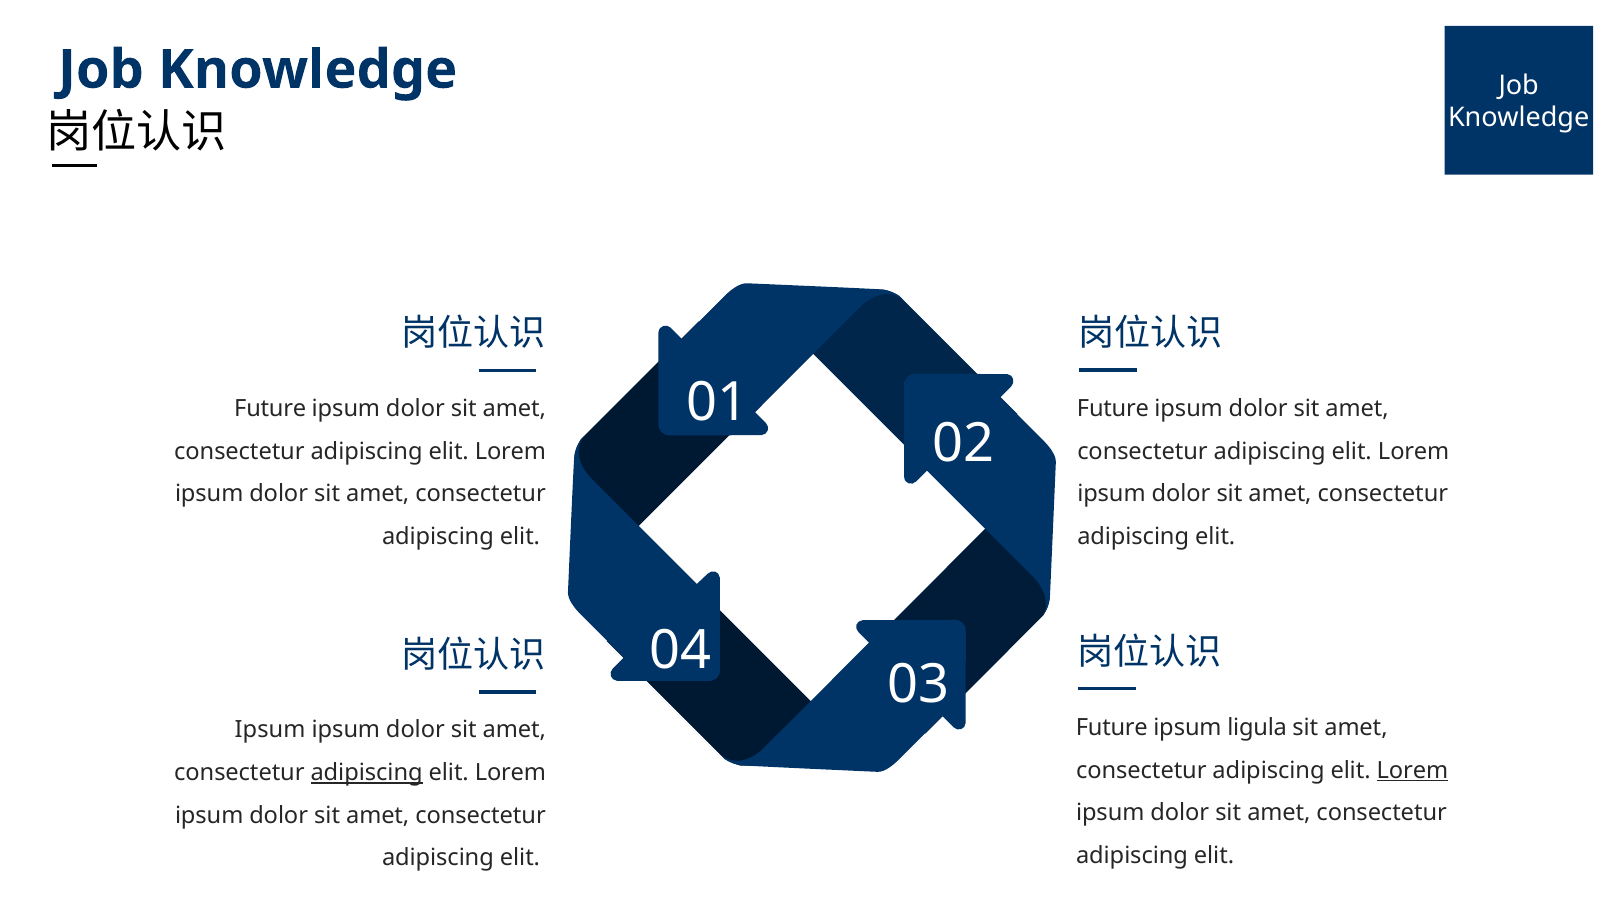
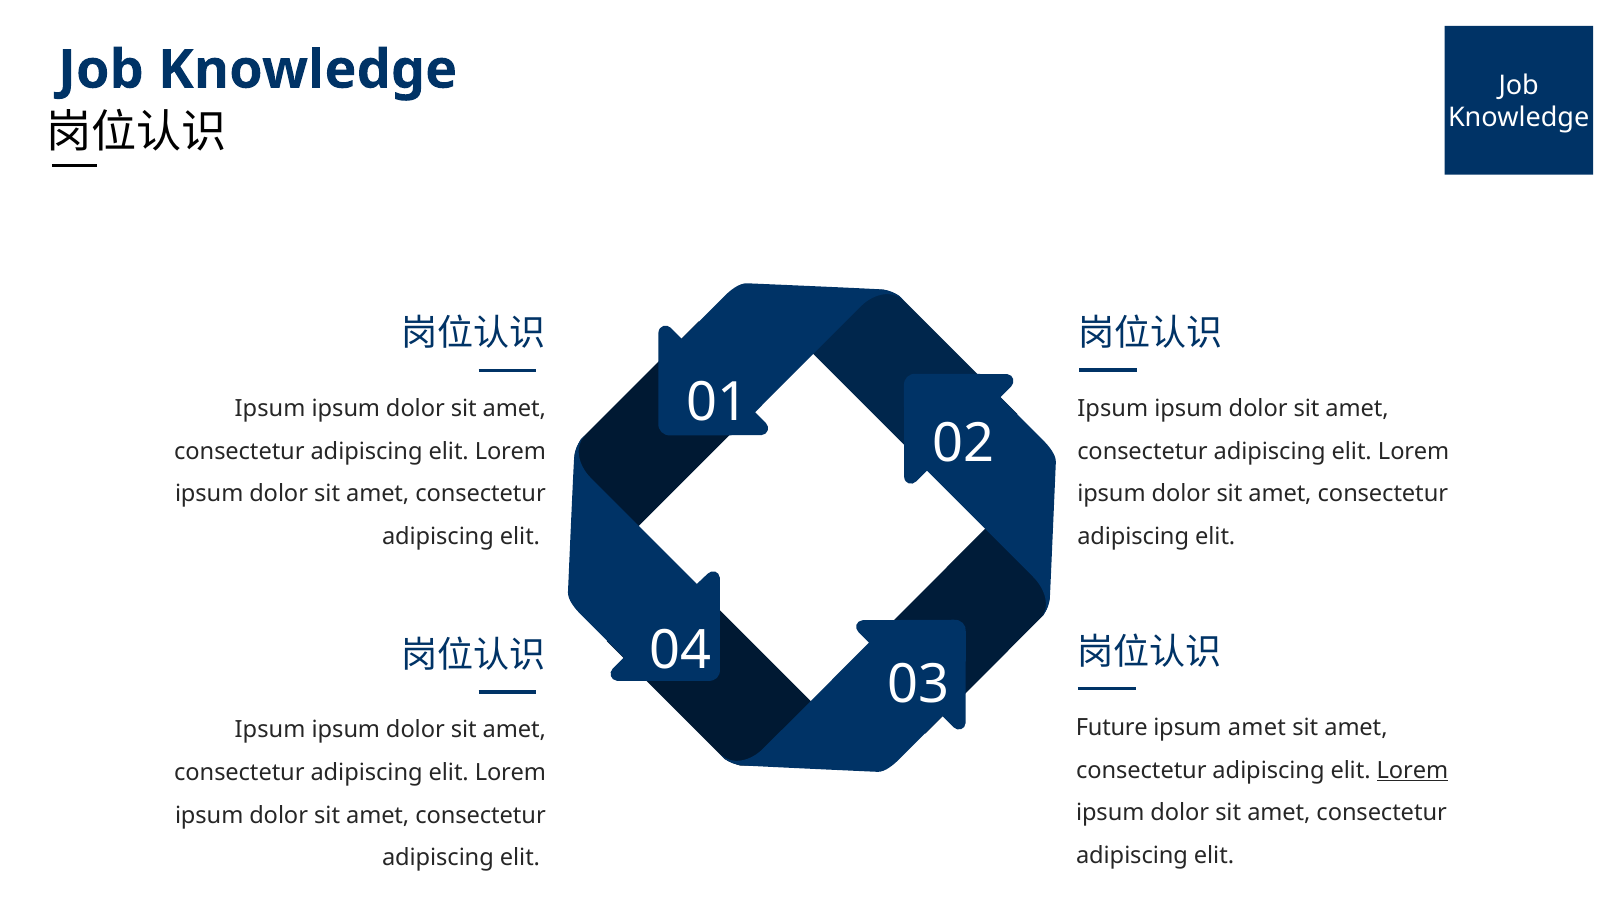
Future: Future -> Ipsum (270, 408)
Future: Future -> Ipsum (1113, 408)
ipsum ligula: ligula -> amet (1257, 727)
adipiscing underline: present -> none (367, 772)
